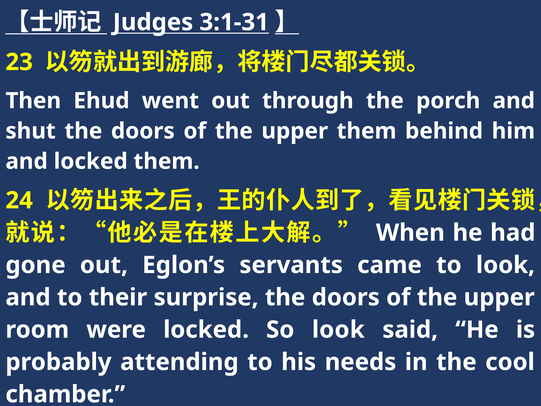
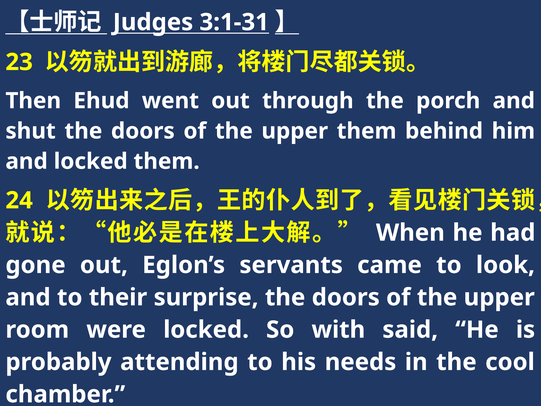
So look: look -> with (338, 330)
